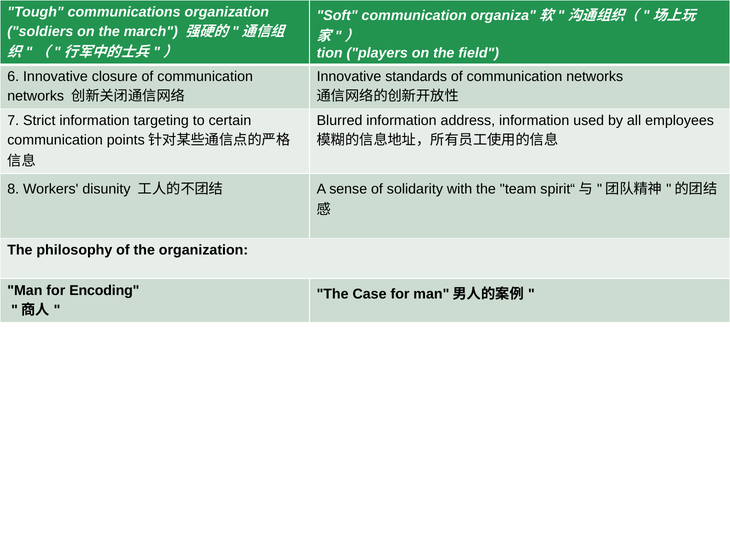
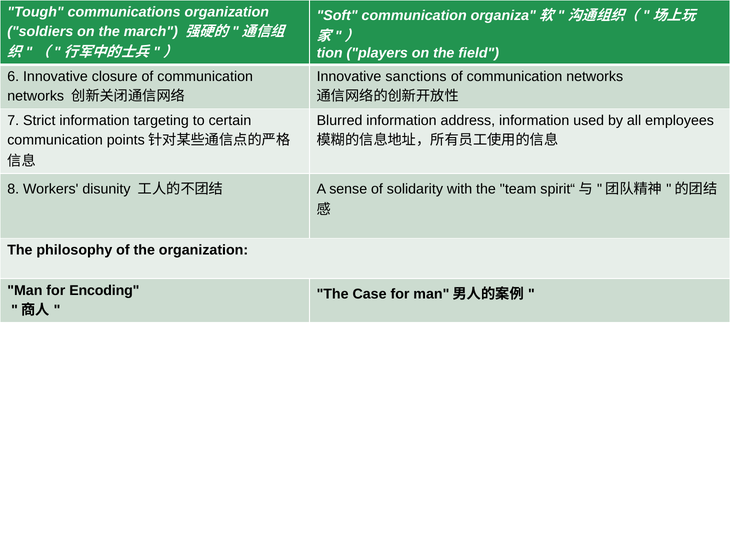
standards: standards -> sanctions (416, 77)
